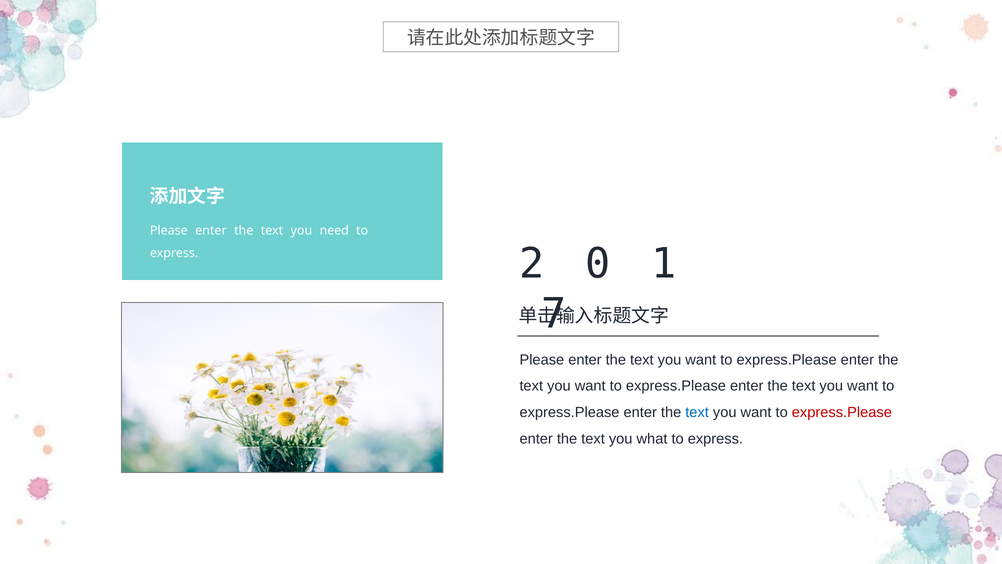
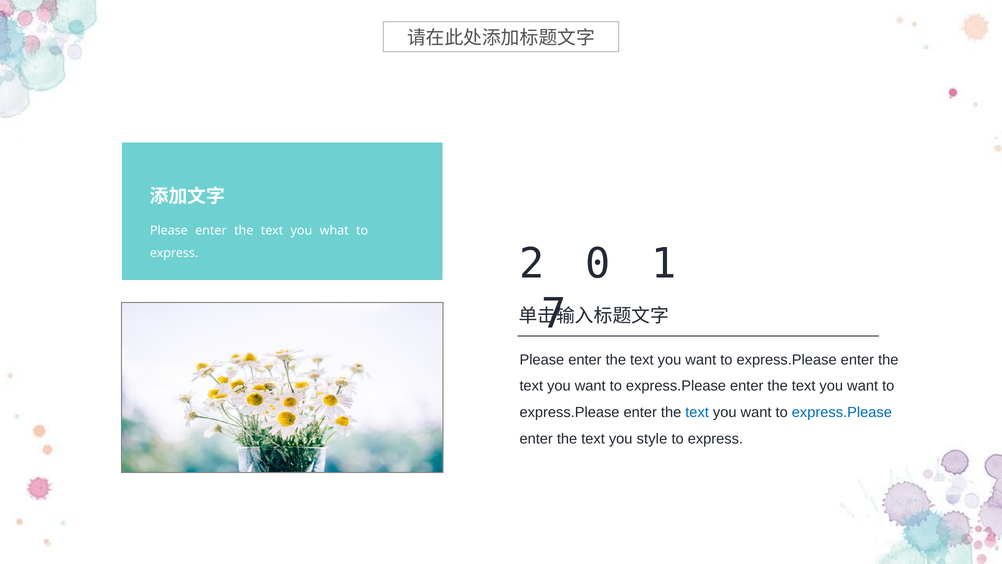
need: need -> what (334, 230)
express.Please colour: red -> blue (842, 412)
what: what -> style (652, 438)
